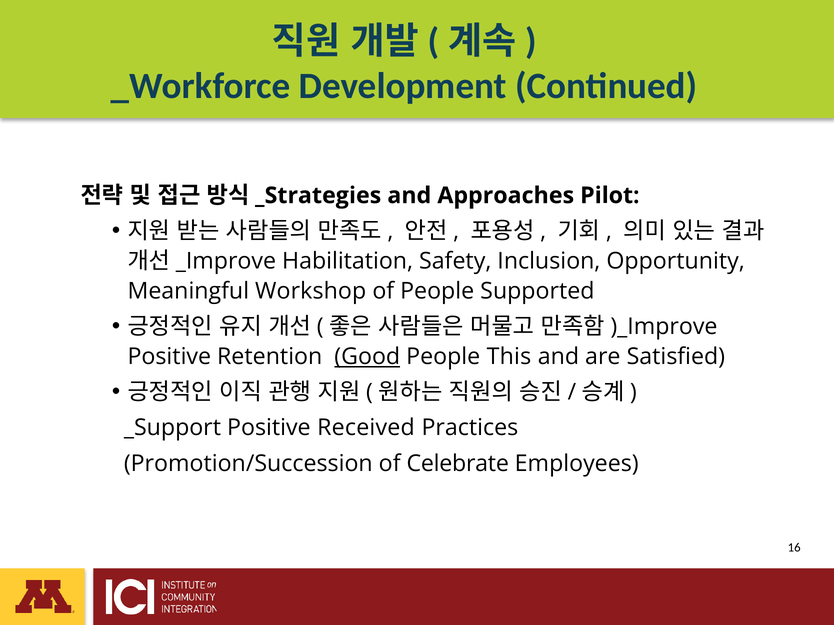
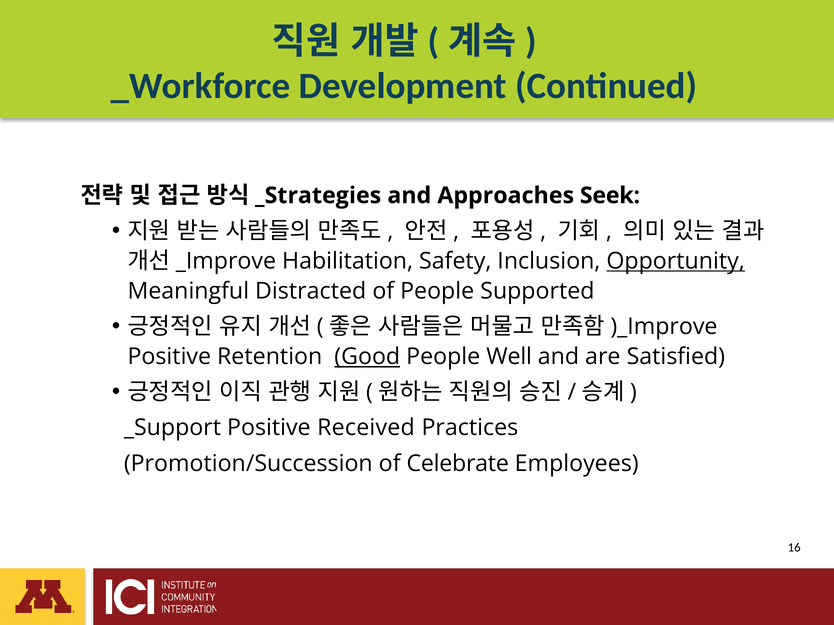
Pilot: Pilot -> Seek (610, 196)
Opportunity underline: none -> present (676, 261)
Workshop: Workshop -> Distracted (311, 291)
This: This -> Well (509, 357)
